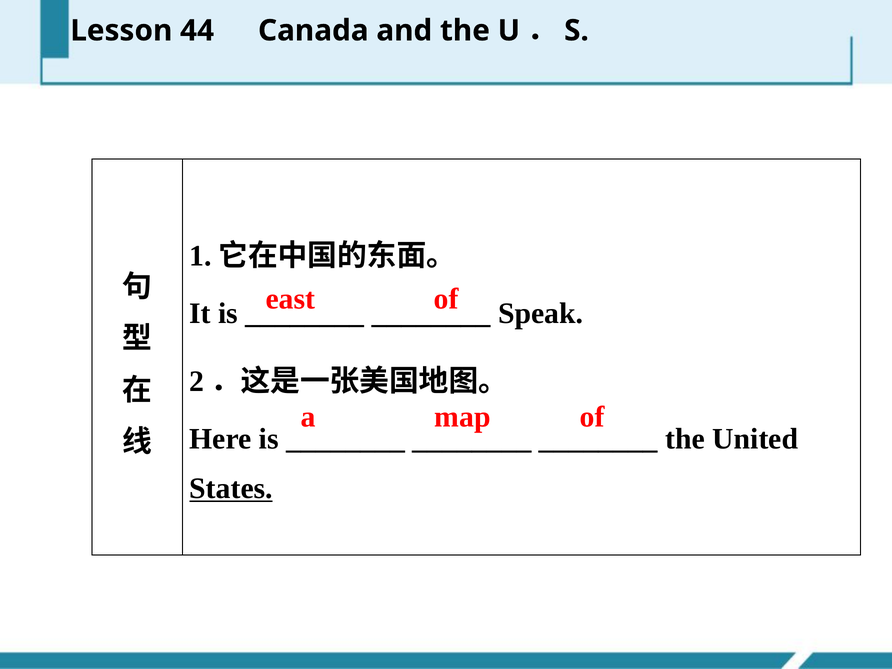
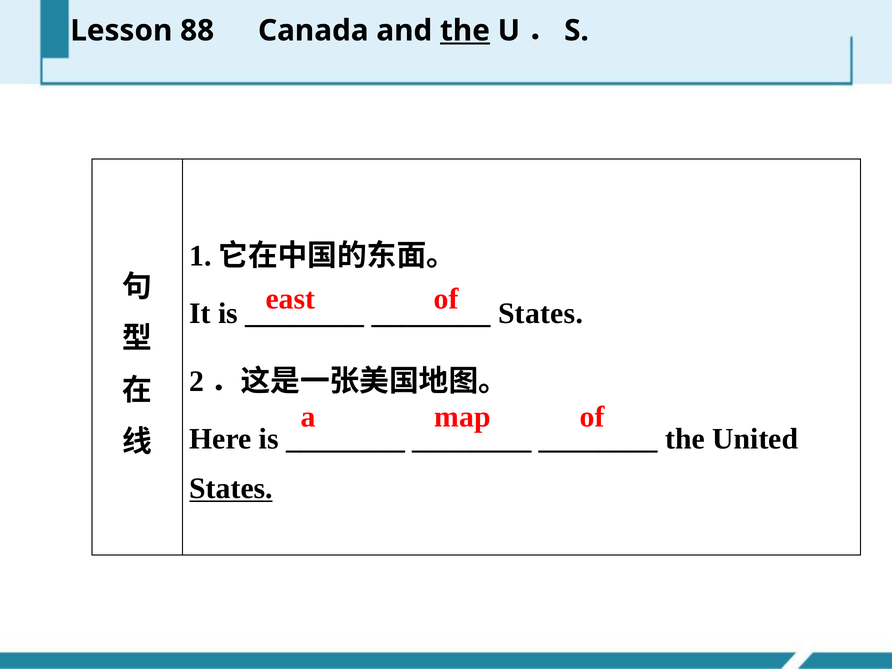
44: 44 -> 88 (197, 31)
the underline: none -> present (465, 31)
Speak: Speak -> States (541, 313)
